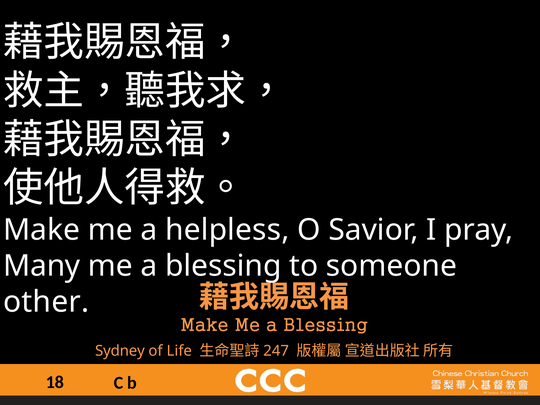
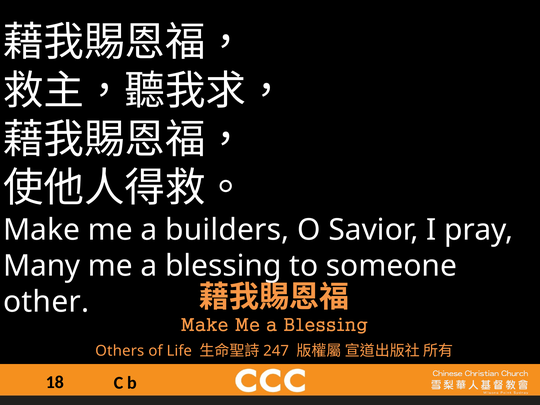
helpless: helpless -> builders (227, 230)
Sydney: Sydney -> Others (120, 351)
